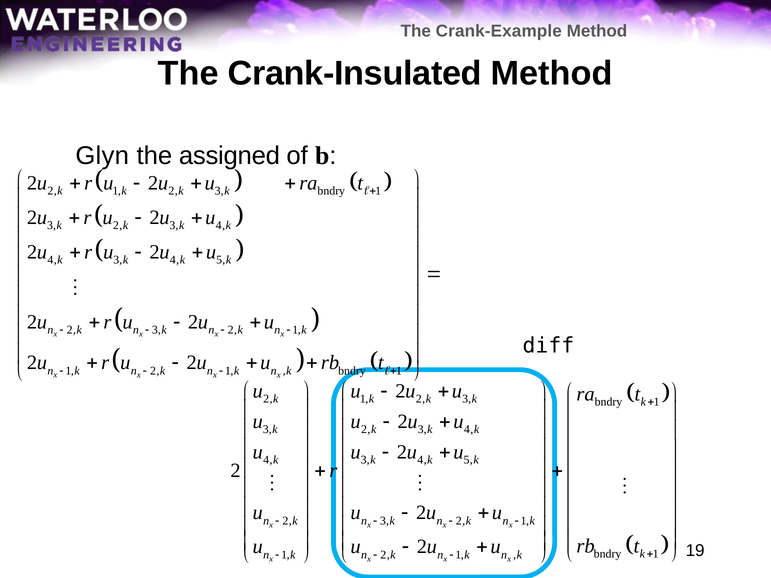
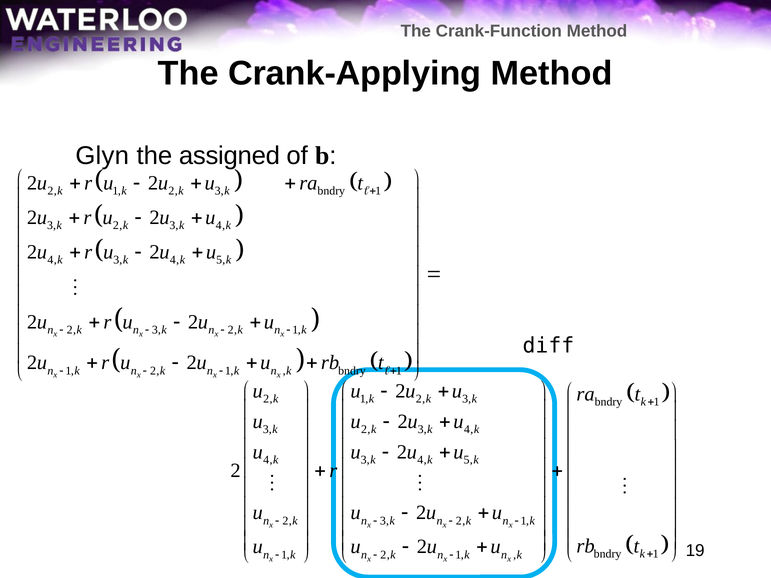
Crank-Example: Crank-Example -> Crank-Function (499, 31)
Crank-Insulated: Crank-Insulated -> Crank-Applying (355, 74)
